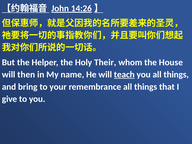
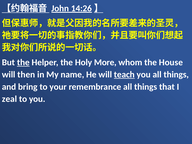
the underline: none -> present (23, 62)
Their: Their -> More (105, 62)
give: give -> zeal (9, 99)
